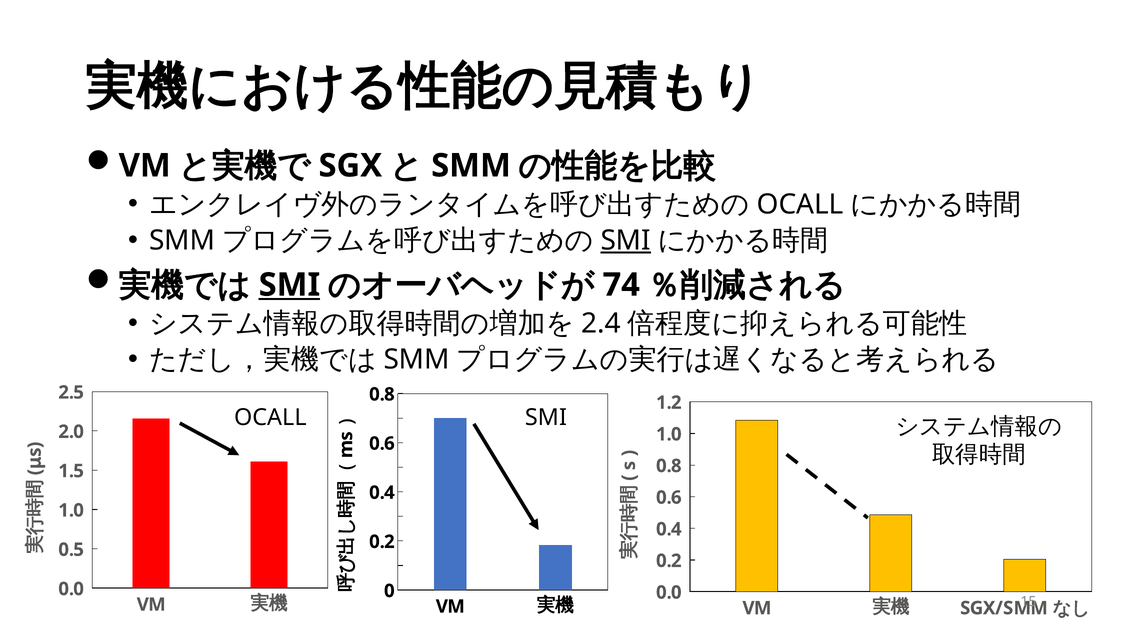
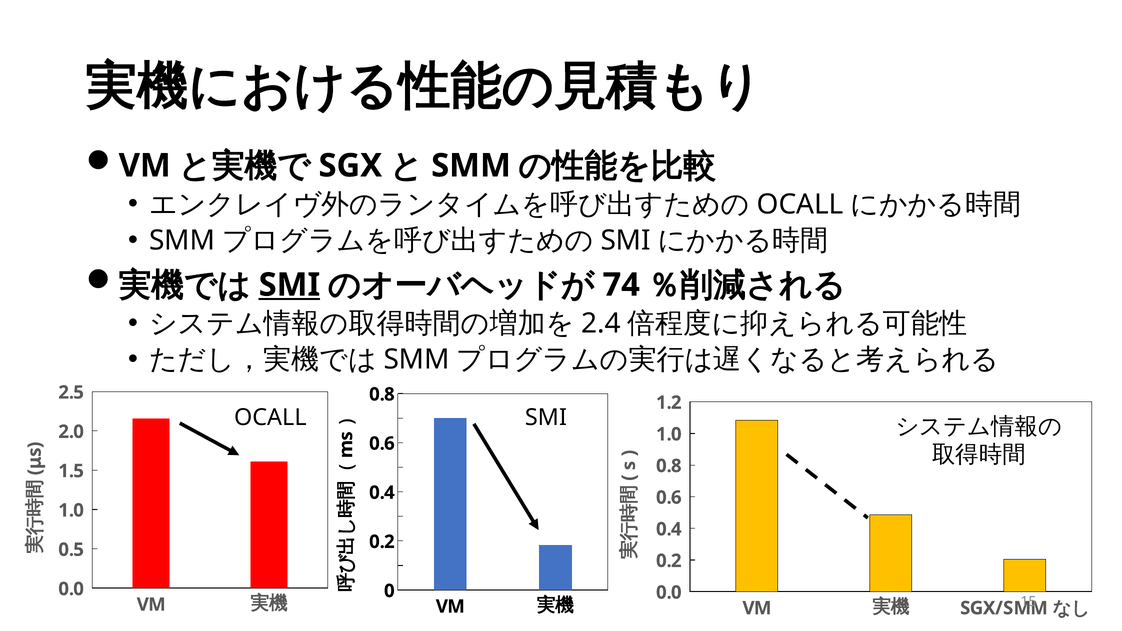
SMI underline: present -> none (626, 241)
